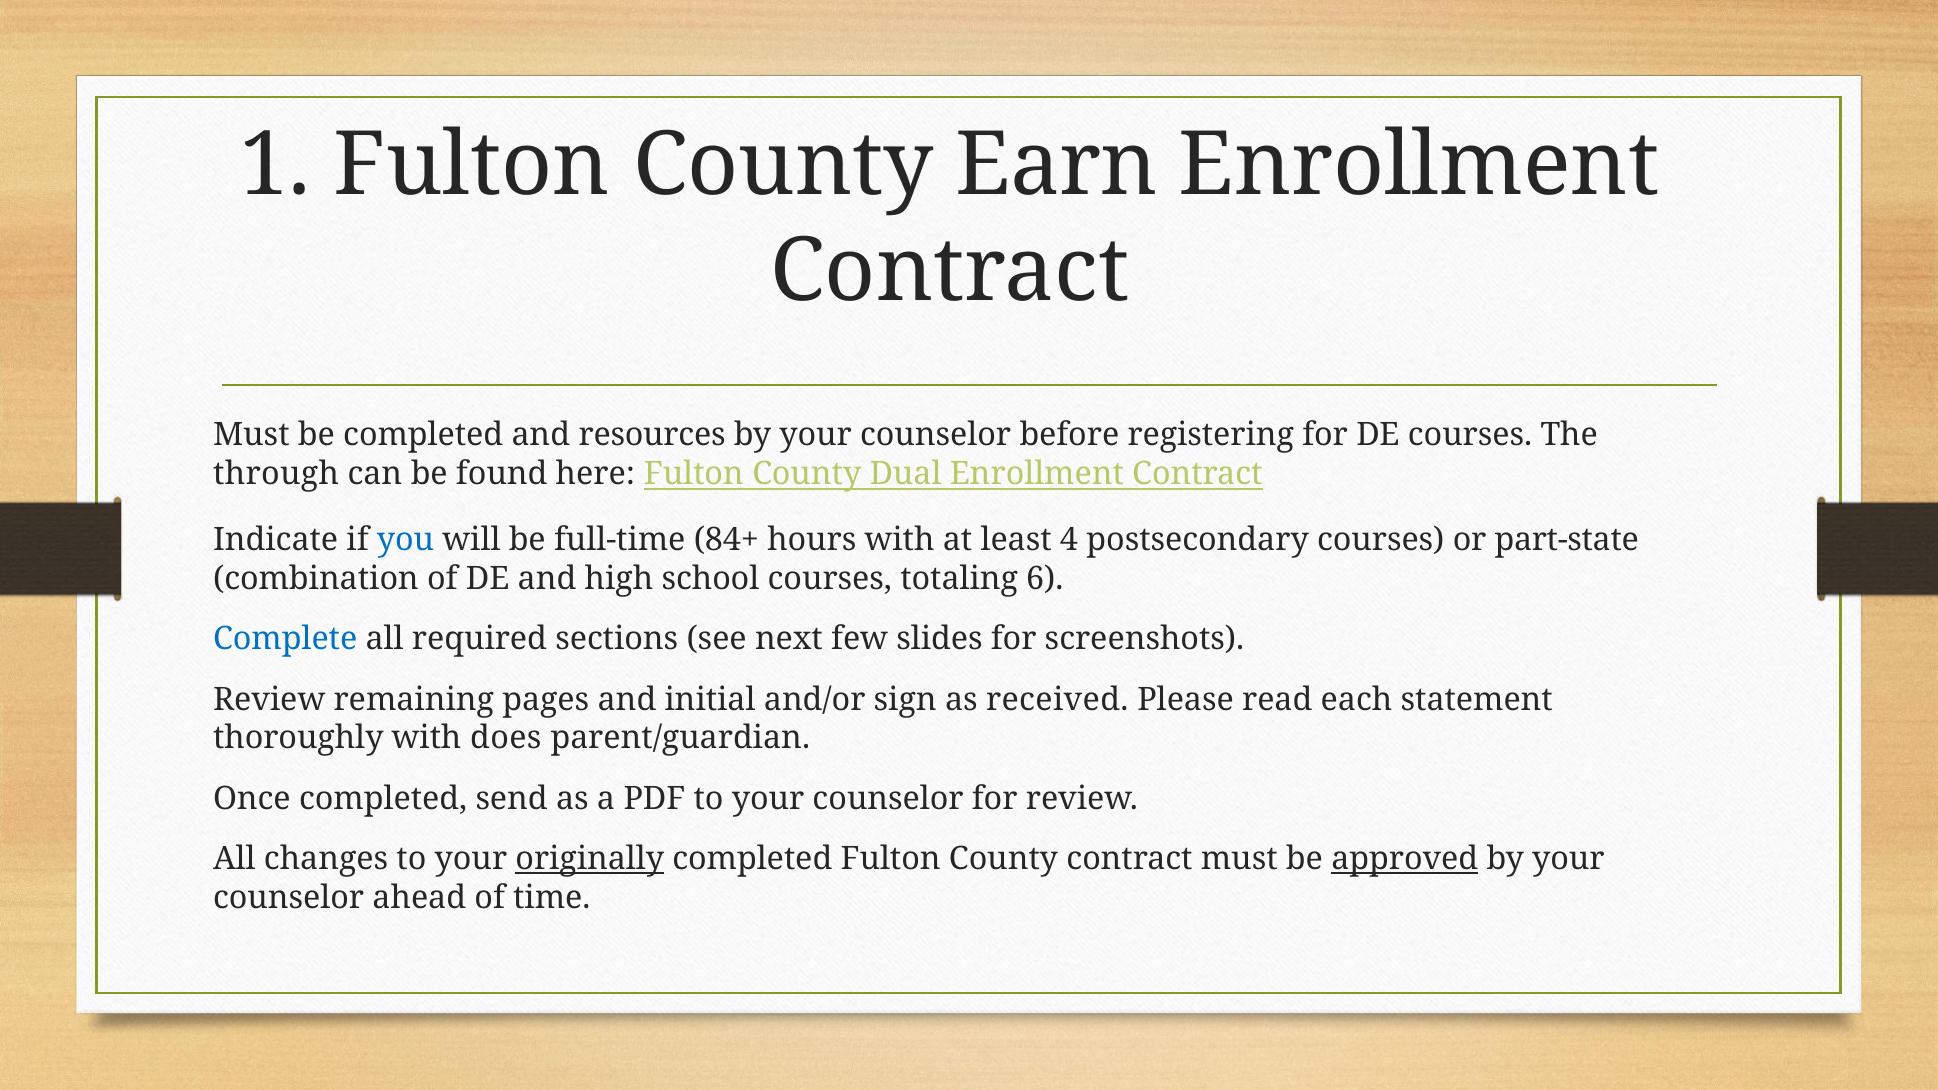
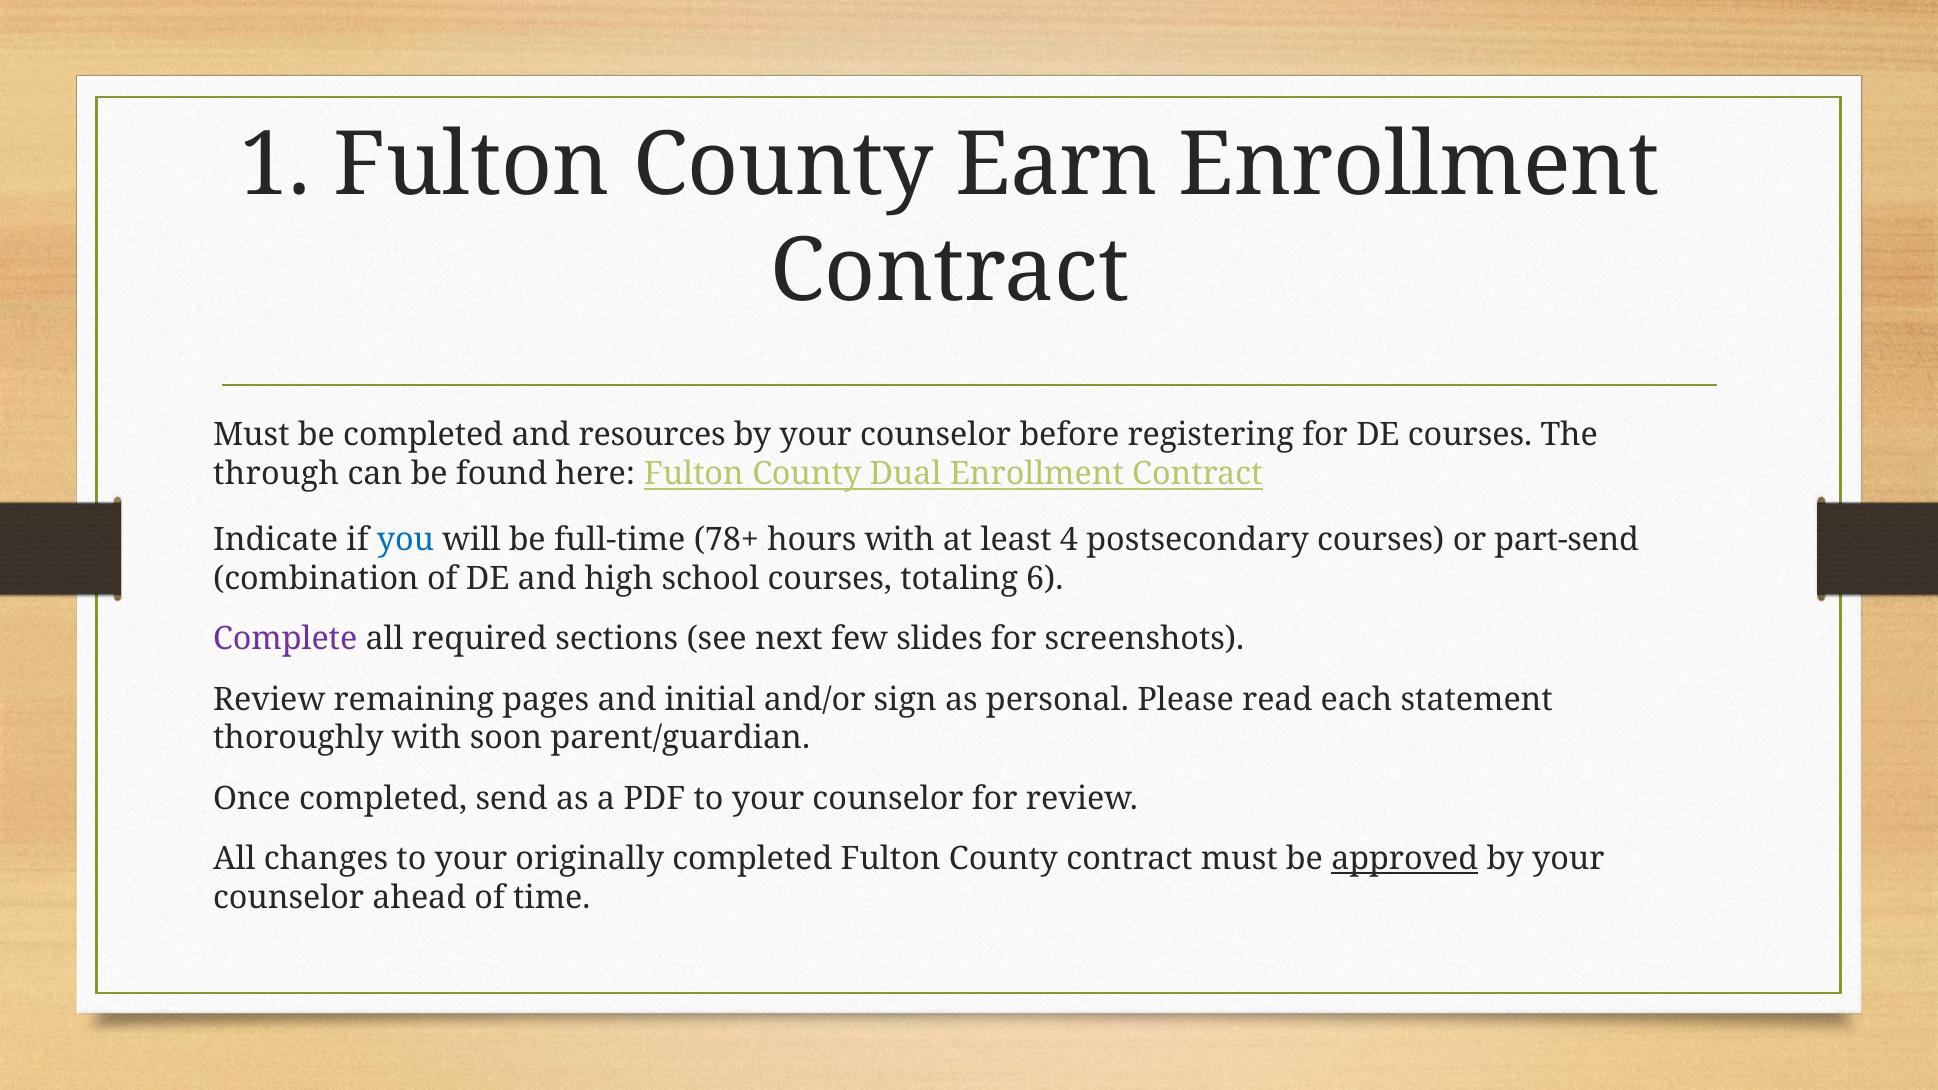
84+: 84+ -> 78+ (726, 540)
part-state: part-state -> part-send (1567, 540)
Complete colour: blue -> purple (285, 639)
received: received -> personal (1057, 700)
does: does -> soon (506, 738)
originally underline: present -> none (590, 859)
